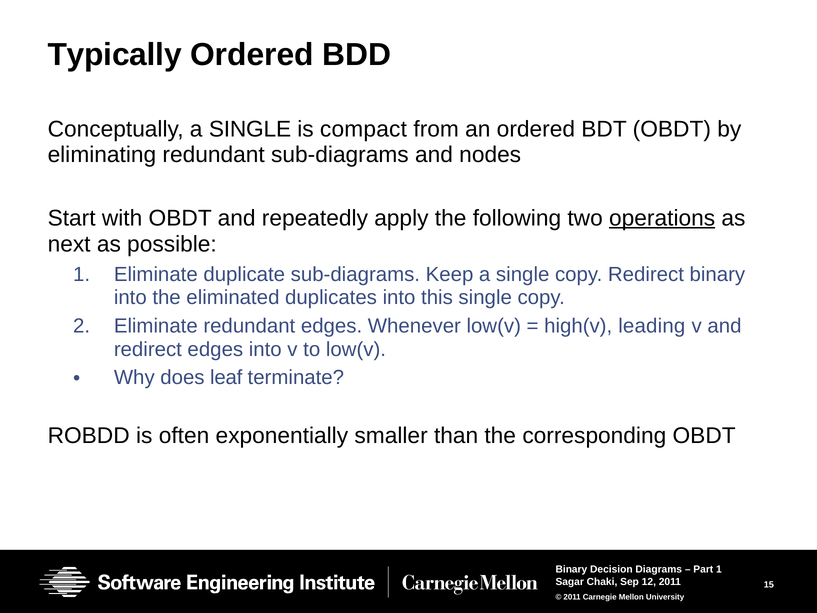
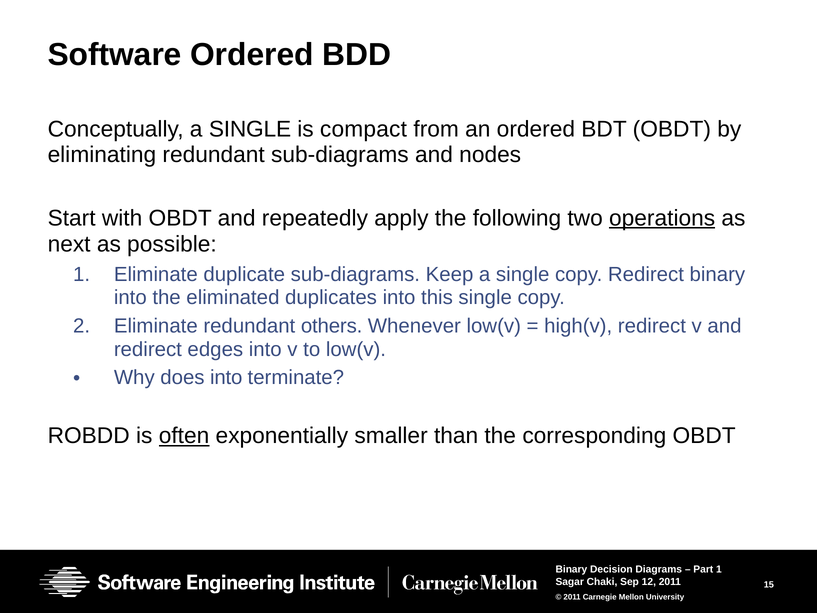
Typically: Typically -> Software (115, 55)
redundant edges: edges -> others (332, 326)
high(v leading: leading -> redirect (652, 326)
does leaf: leaf -> into (226, 378)
often underline: none -> present (184, 436)
